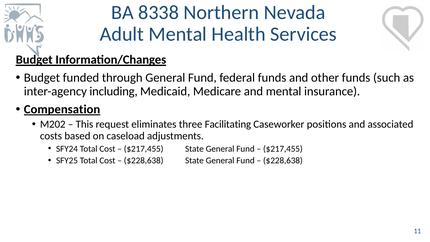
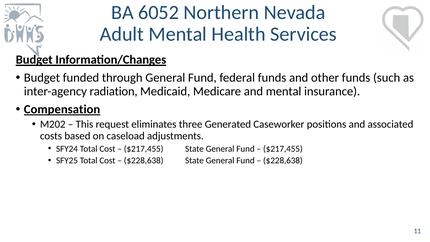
8338: 8338 -> 6052 (159, 12)
including: including -> radiation (114, 91)
Facilitating: Facilitating -> Generated (228, 124)
